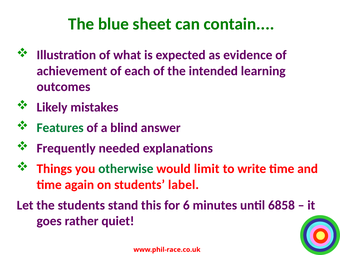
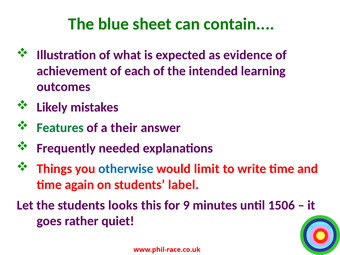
blind: blind -> their (124, 128)
otherwise colour: green -> blue (126, 169)
stand: stand -> looks (123, 205)
6: 6 -> 9 (186, 205)
6858: 6858 -> 1506 (281, 205)
